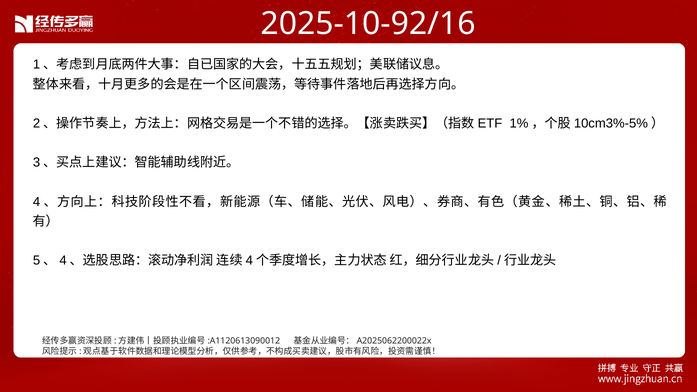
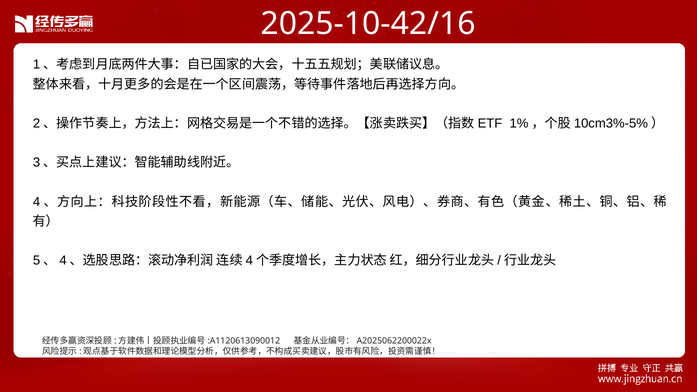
2025-10-92/16: 2025-10-92/16 -> 2025-10-42/16 (368, 24)
